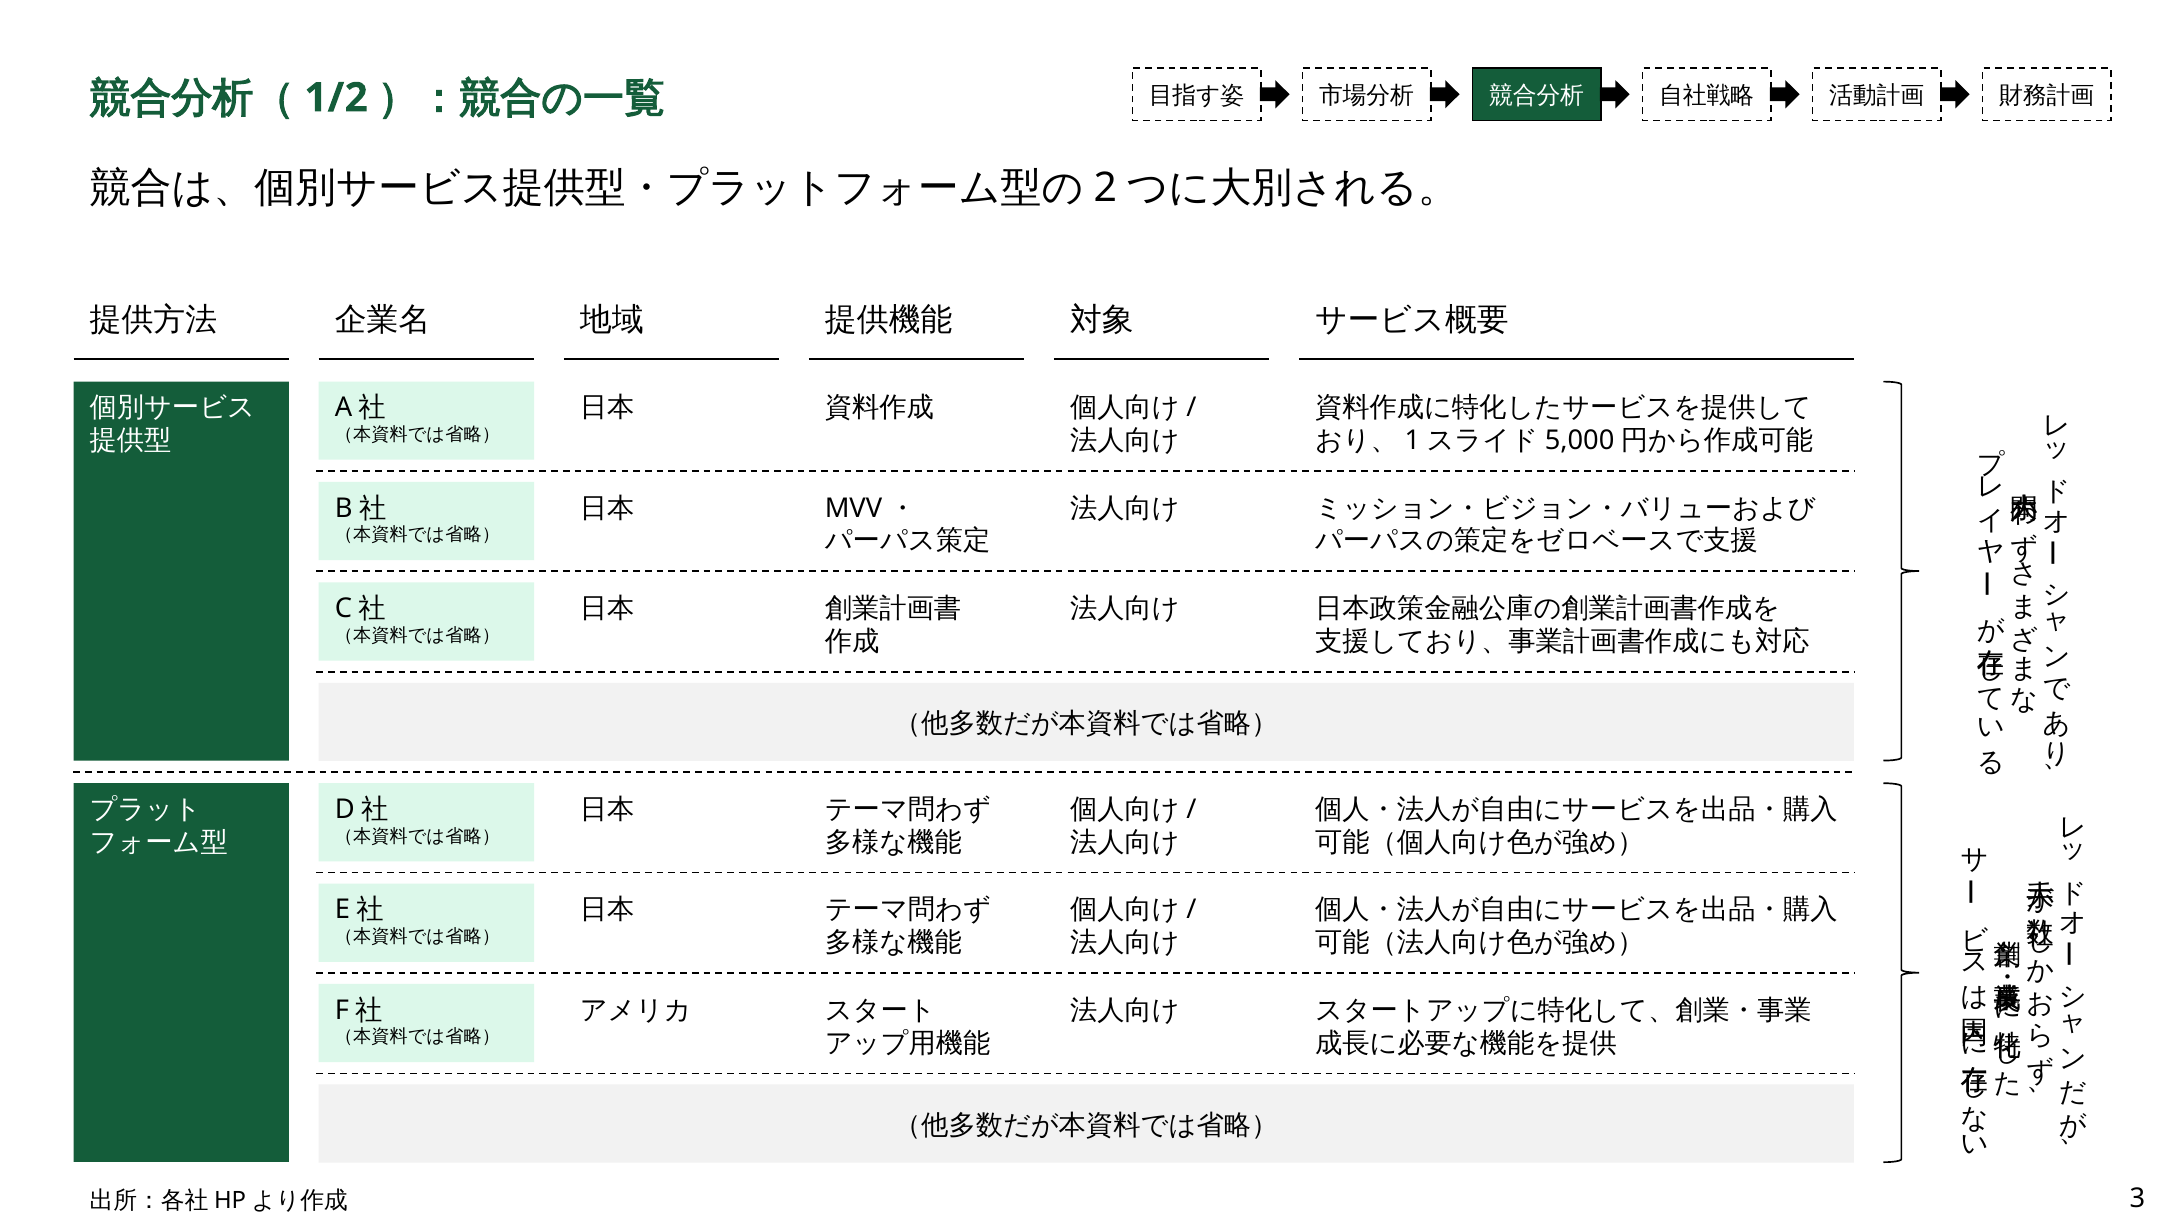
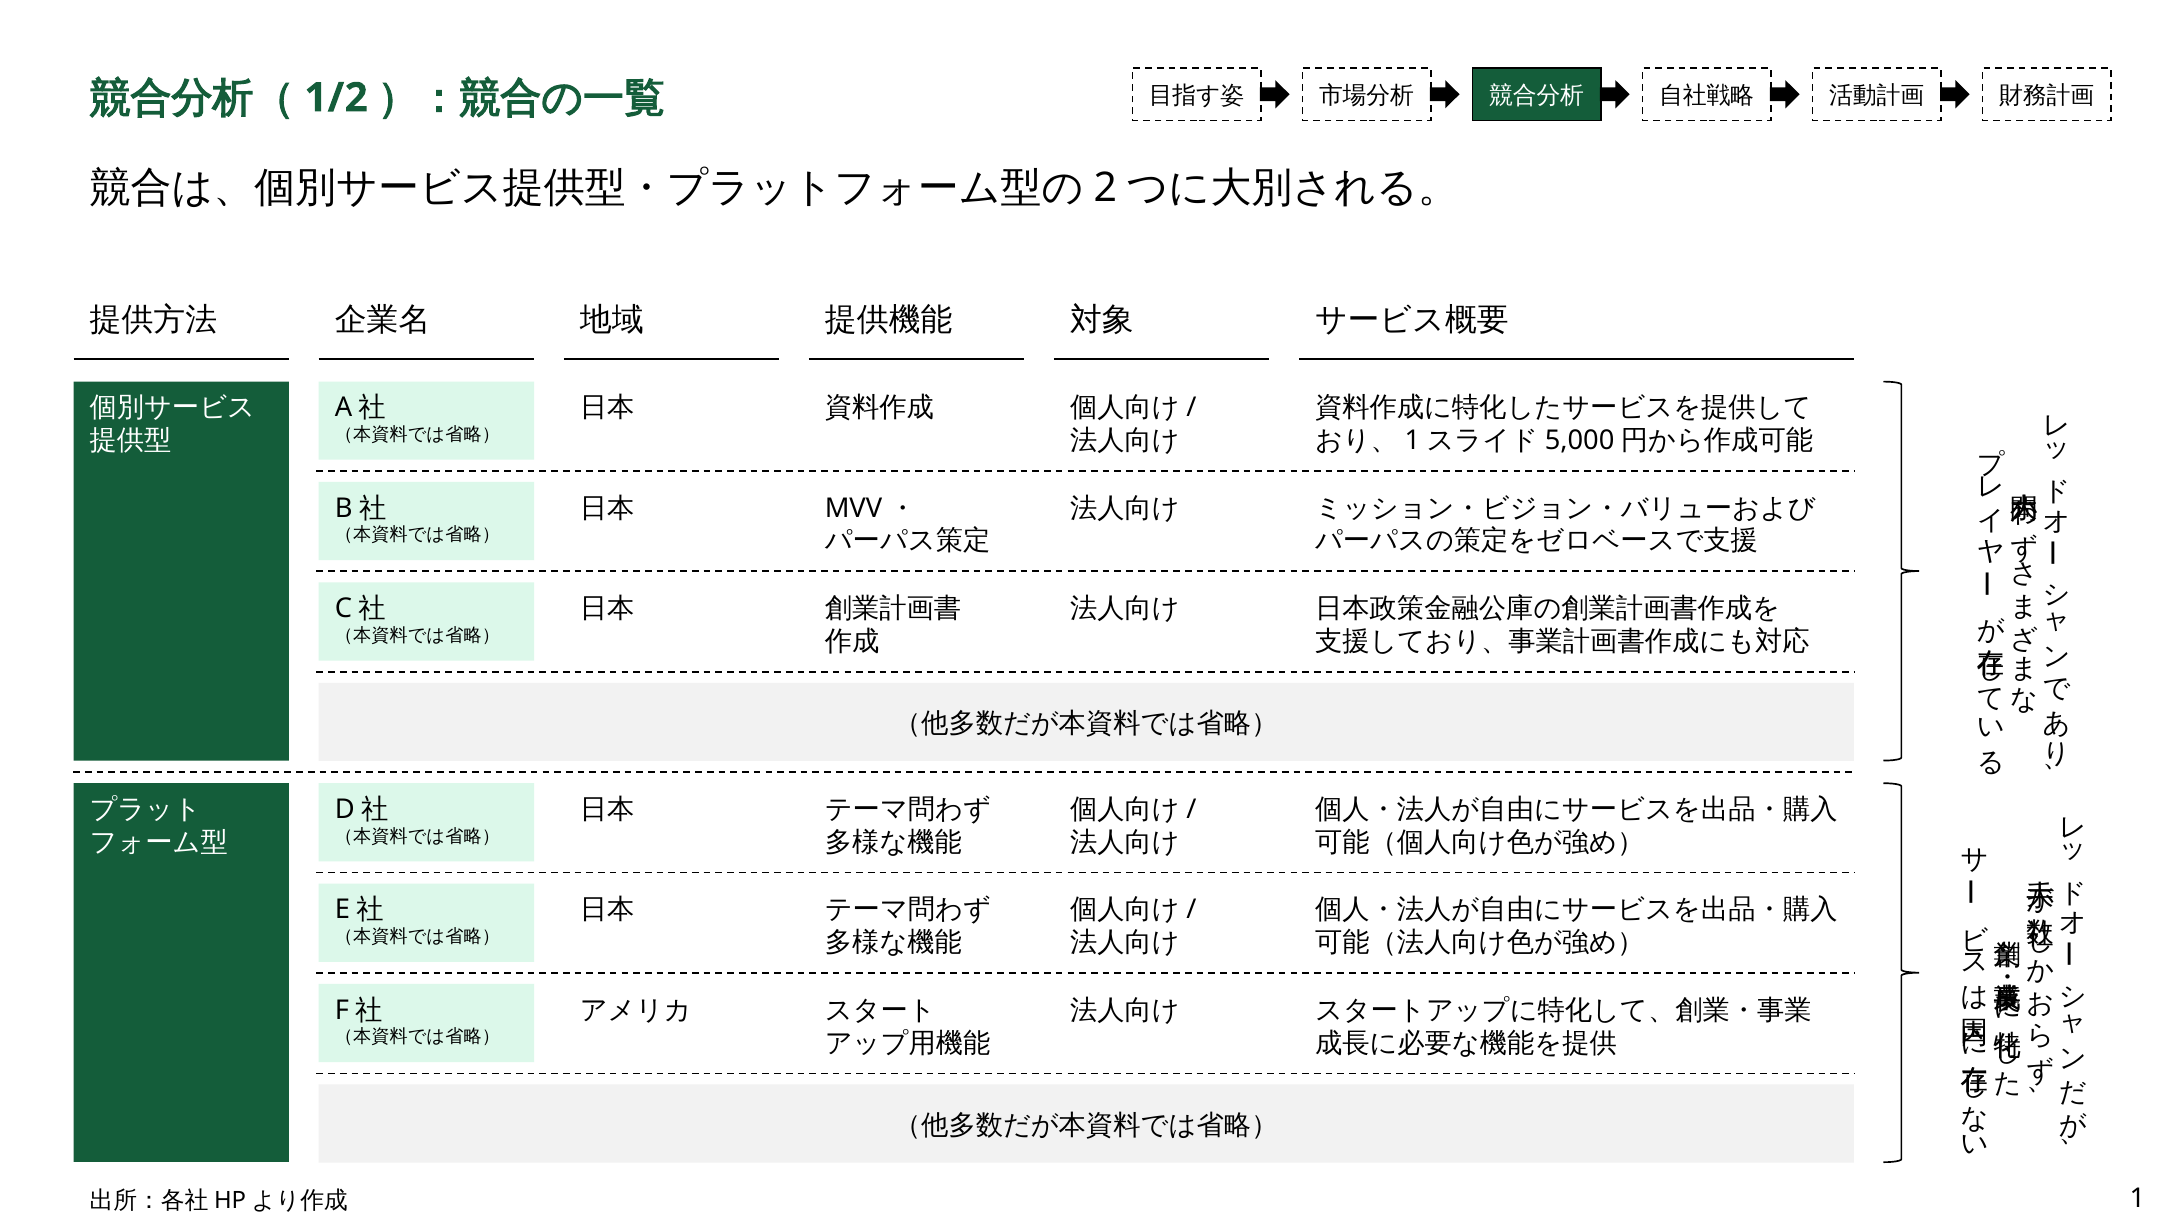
3: 3 -> 1 (2137, 1199)
